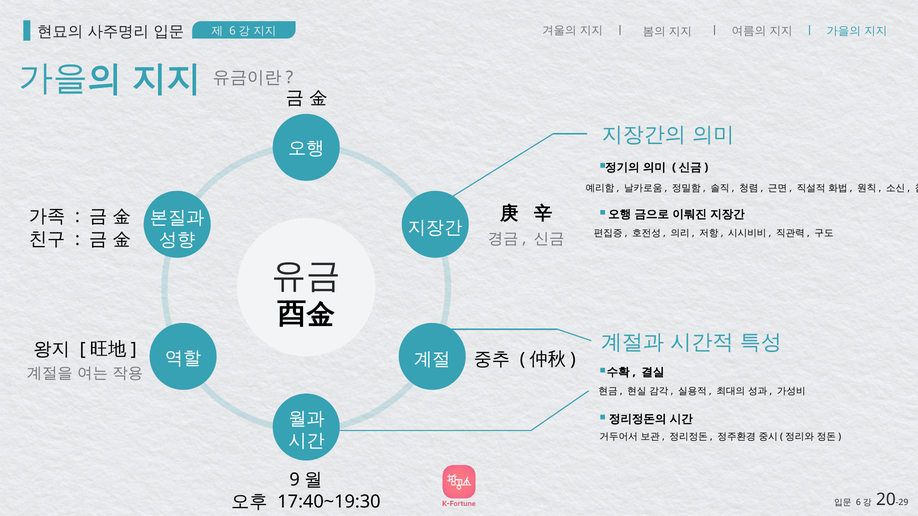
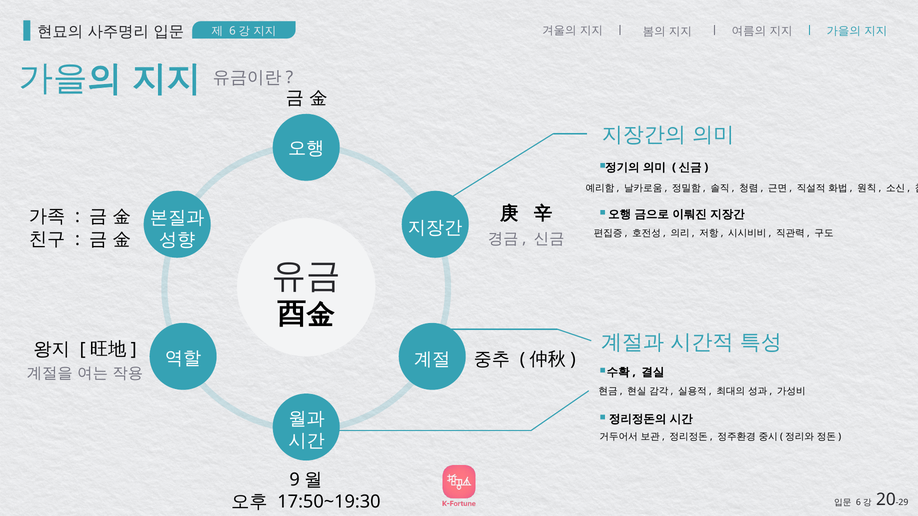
17:40~19:30: 17:40~19:30 -> 17:50~19:30 (329, 502)
